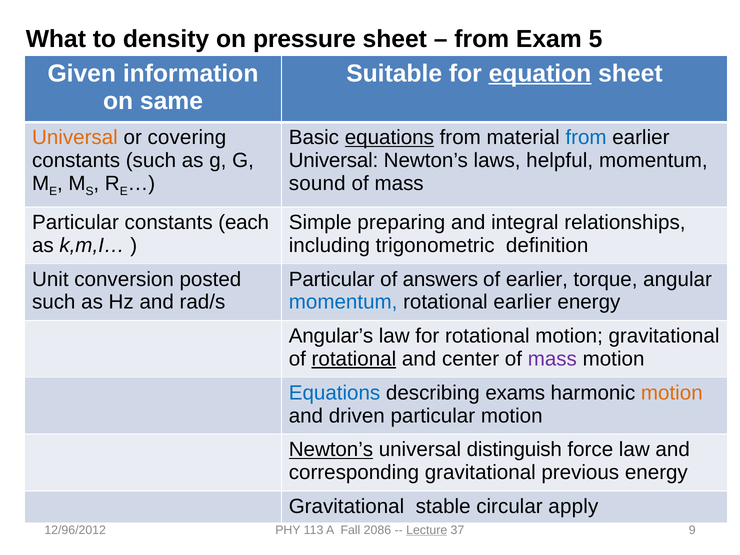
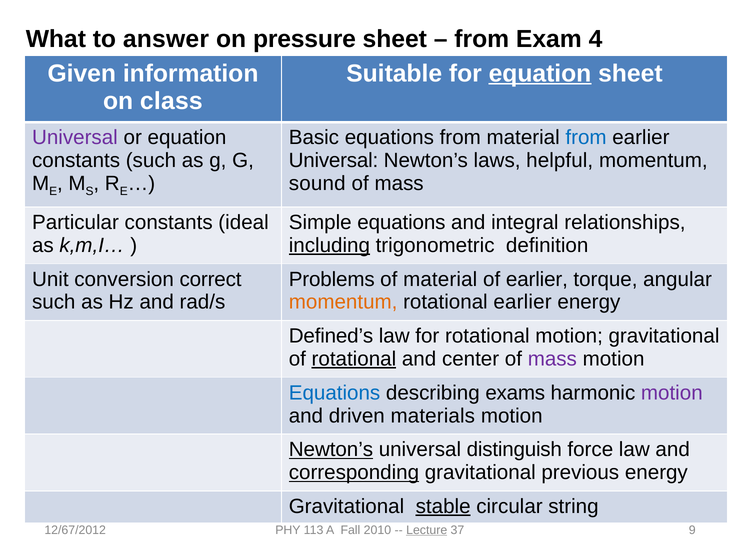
density: density -> answer (166, 39)
5: 5 -> 4 (596, 39)
same: same -> class (171, 101)
Universal colour: orange -> purple (75, 138)
or covering: covering -> equation (187, 138)
equations underline: present -> none (389, 138)
each: each -> ideal (244, 222)
Simple preparing: preparing -> equations (401, 222)
including underline: none -> present (329, 245)
posted: posted -> correct (210, 279)
Particular: Particular -> Problems (332, 279)
of answers: answers -> material (440, 279)
momentum colour: blue -> orange (343, 302)
Angular’s: Angular’s -> Defined’s (331, 336)
motion colour: orange -> purple (672, 393)
driven particular: particular -> materials (433, 416)
corresponding underline: none -> present (354, 473)
stable underline: none -> present (443, 506)
apply: apply -> string (573, 506)
12/96/2012: 12/96/2012 -> 12/67/2012 (75, 530)
2086: 2086 -> 2010 (377, 530)
